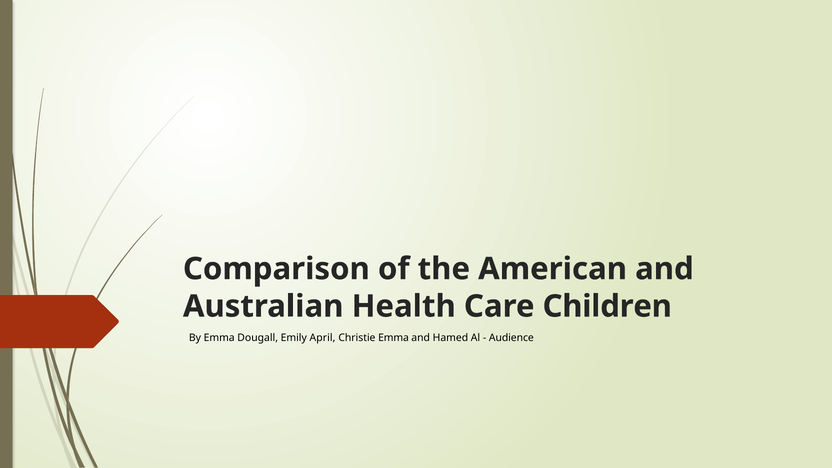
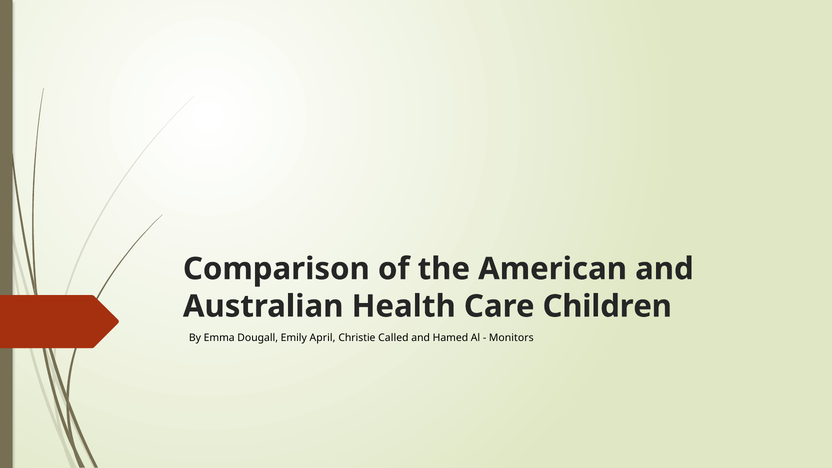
Christie Emma: Emma -> Called (393, 338)
Audience: Audience -> Monitors (511, 338)
